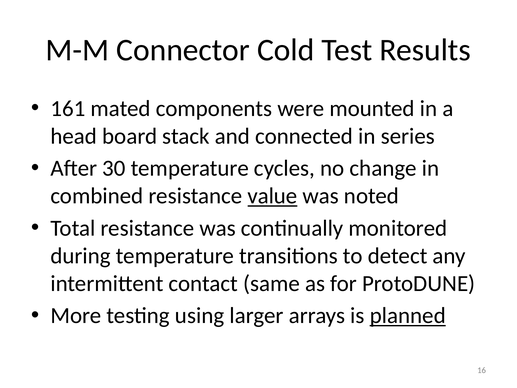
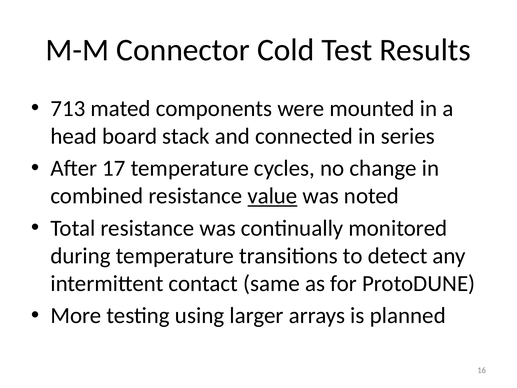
161: 161 -> 713 (68, 108)
30: 30 -> 17 (114, 168)
planned underline: present -> none (408, 315)
